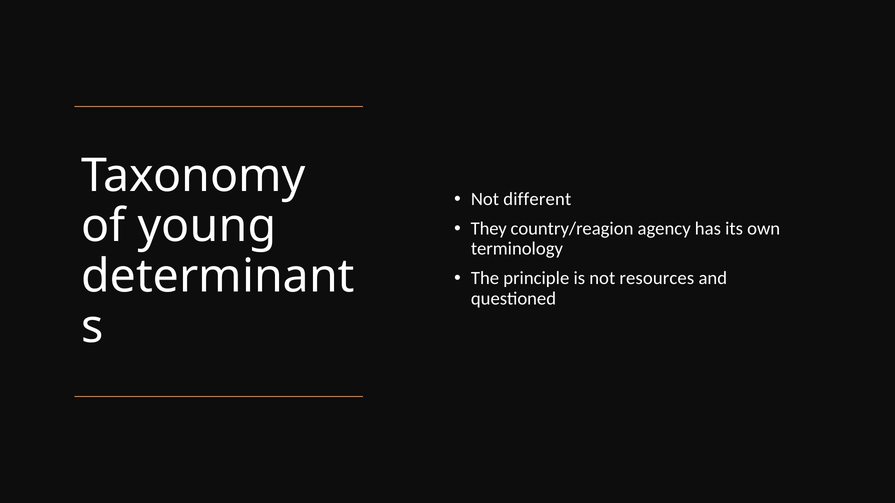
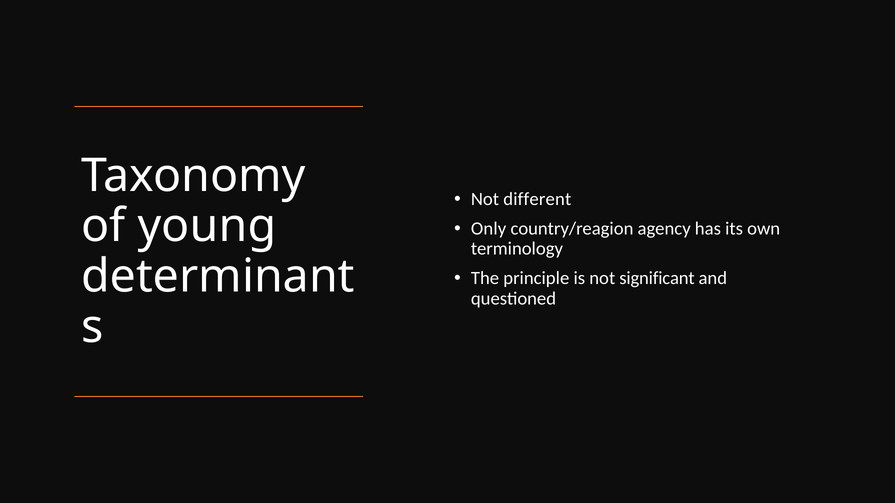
They: They -> Only (489, 229)
resources: resources -> significant (657, 279)
